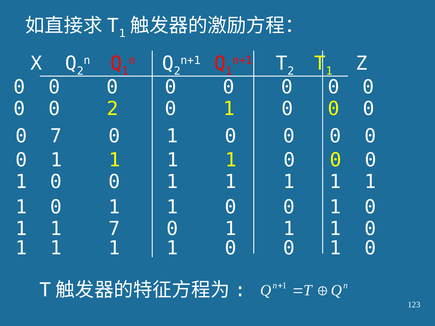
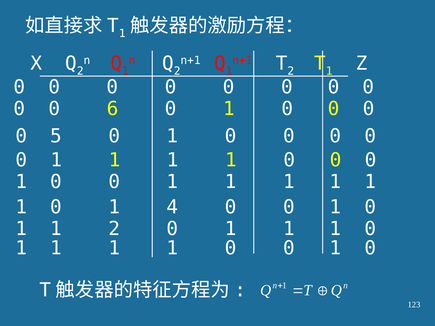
0 2: 2 -> 6 (113, 109)
0 7: 7 -> 5 (56, 136)
1: 1 -> 4 (172, 207)
1 7: 7 -> 2 (114, 229)
